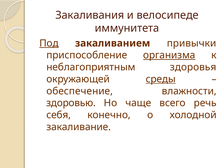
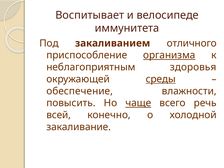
Закаливания: Закаливания -> Воспитывает (90, 15)
Под underline: present -> none (49, 43)
привычки: привычки -> отличного (192, 43)
здоровью: здоровью -> повысить (71, 103)
чаще underline: none -> present (138, 103)
себя: себя -> всей (59, 115)
